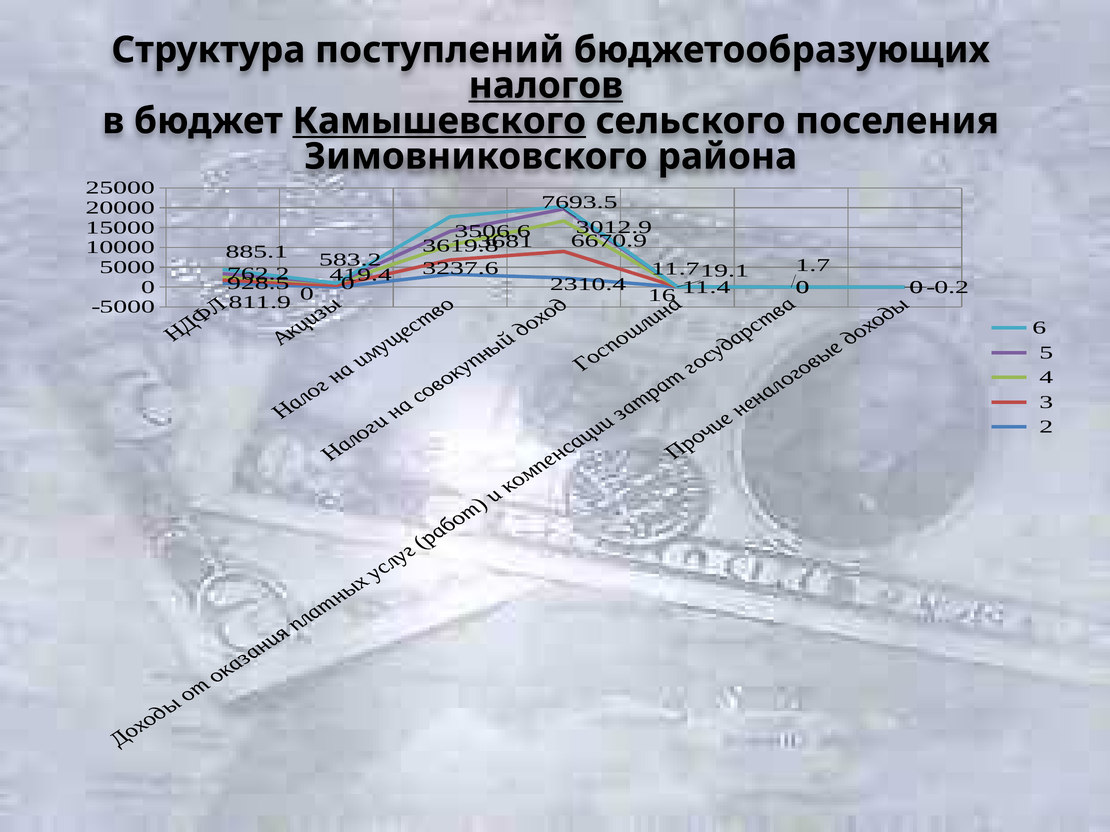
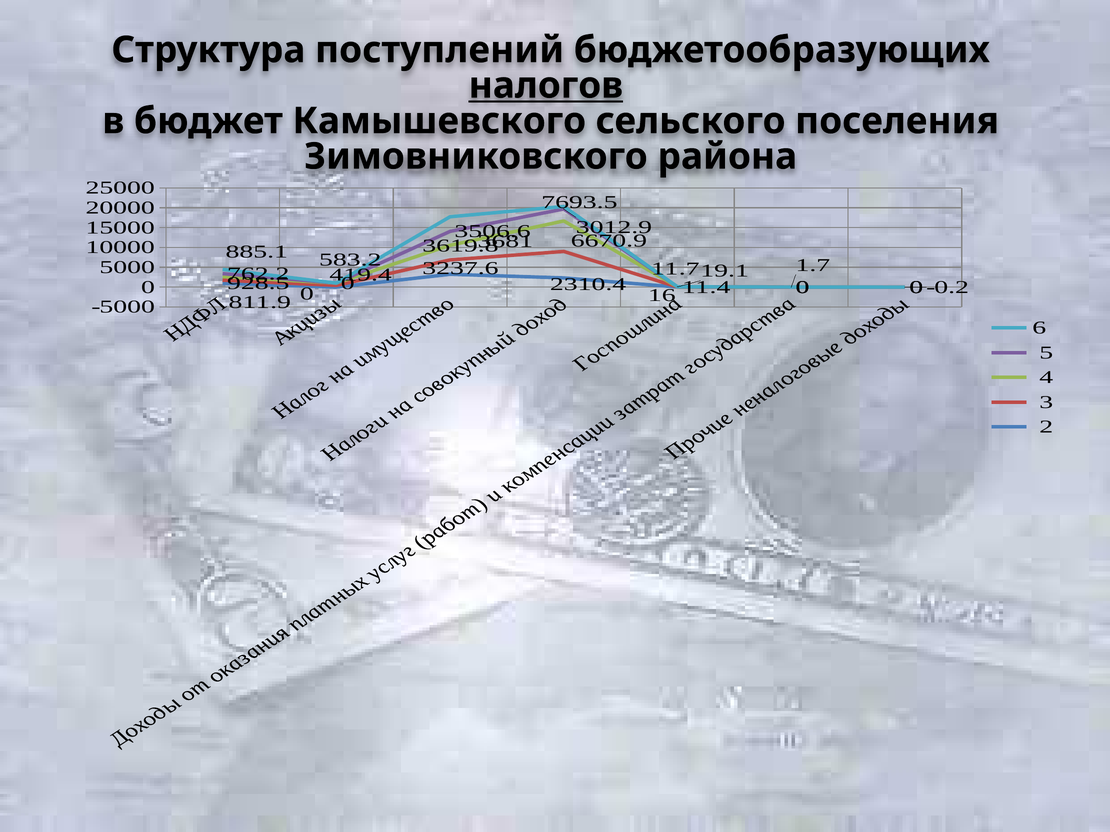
Камышевского underline: present -> none (439, 121)
